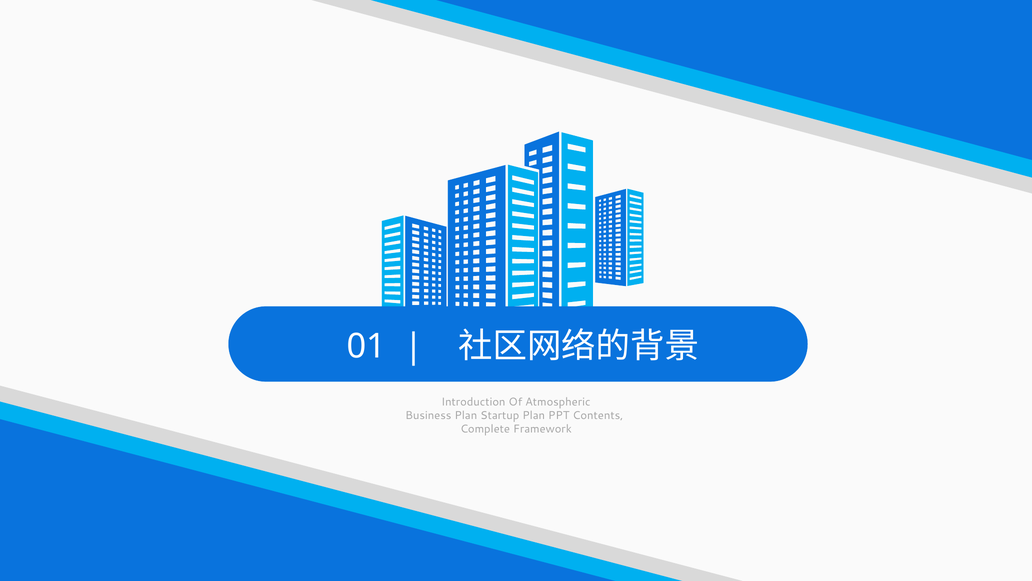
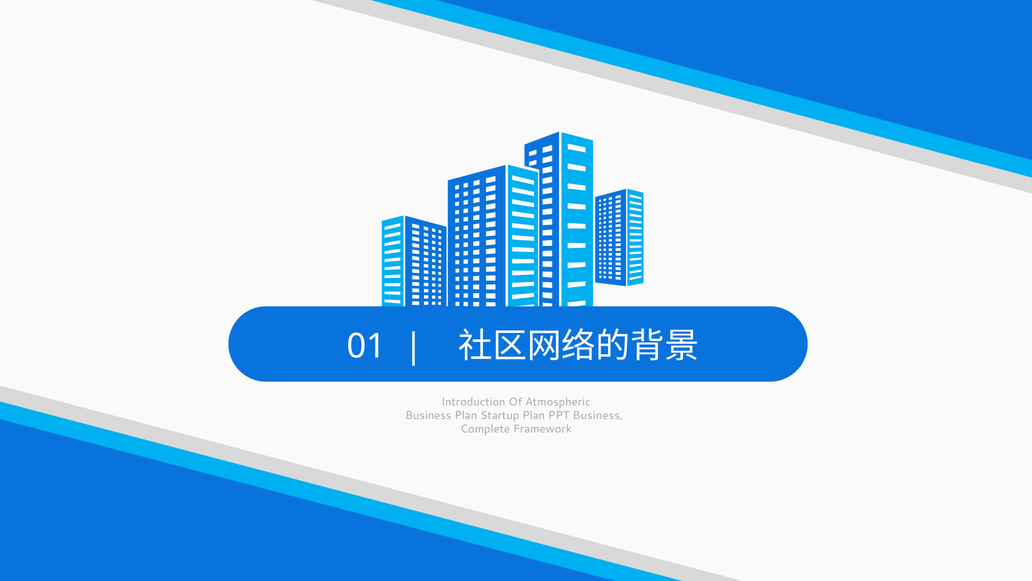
PPT Contents: Contents -> Business (598, 415)
